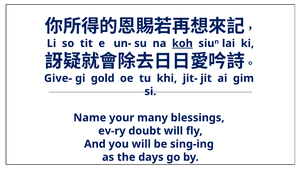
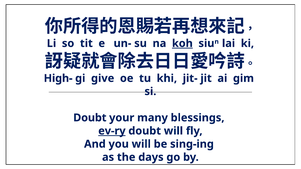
Give-: Give- -> High- (58, 78)
gold: gold -> give (103, 78)
Name: Name -> Doubt (90, 118)
ev-ry underline: none -> present (112, 131)
